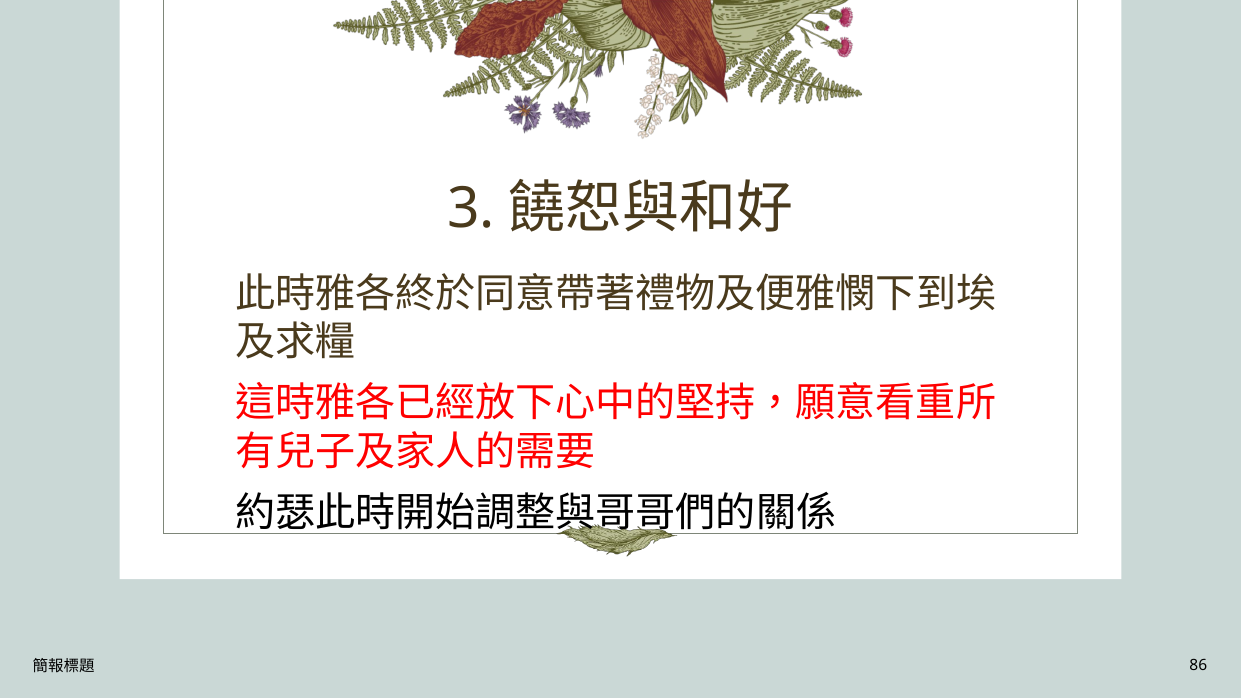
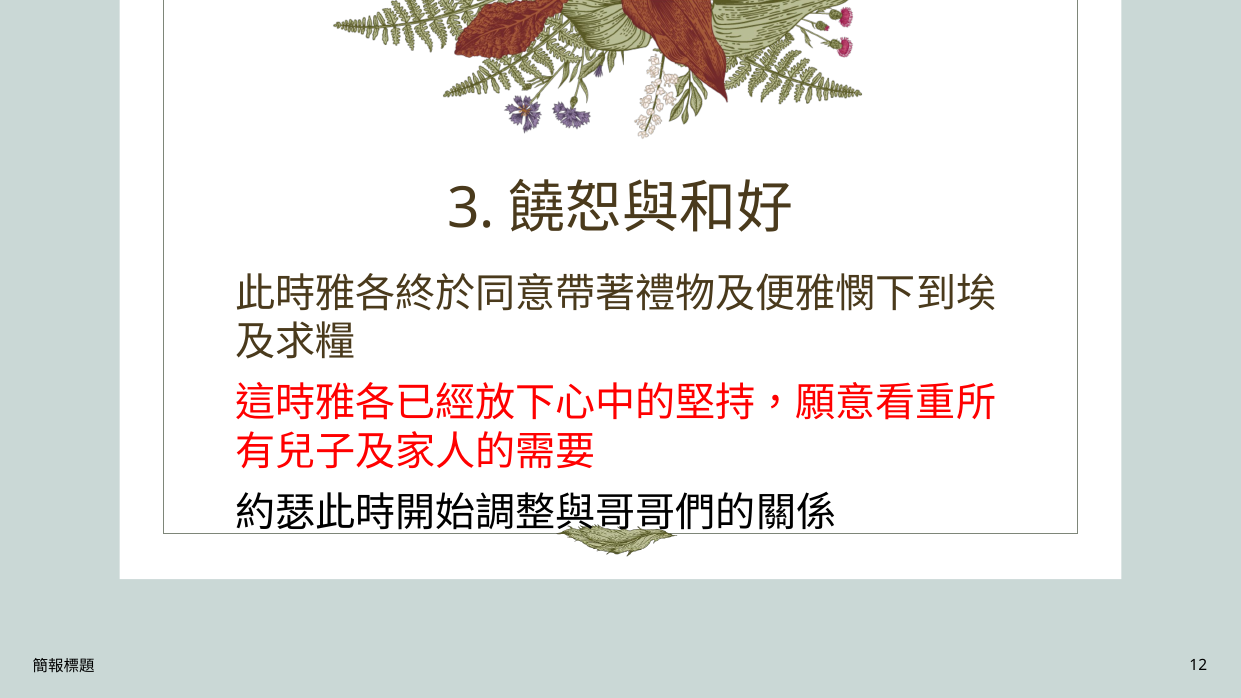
86: 86 -> 12 (1198, 665)
